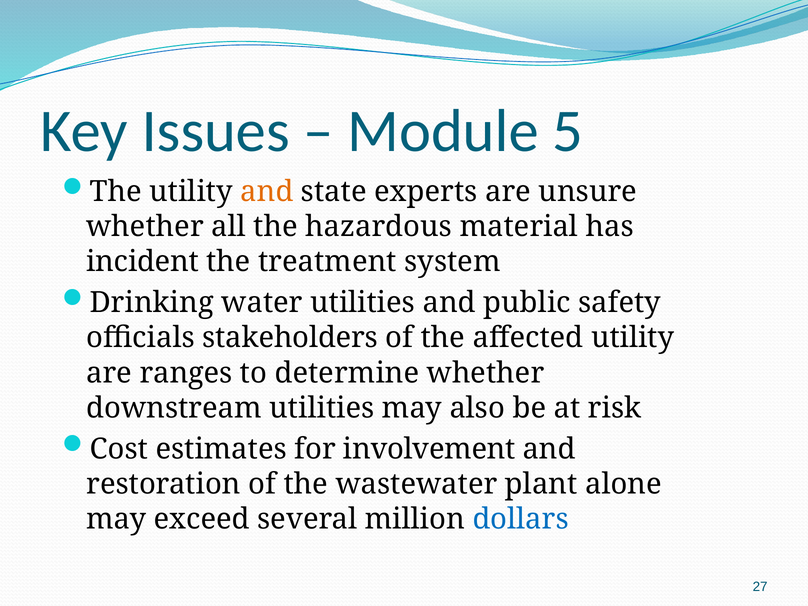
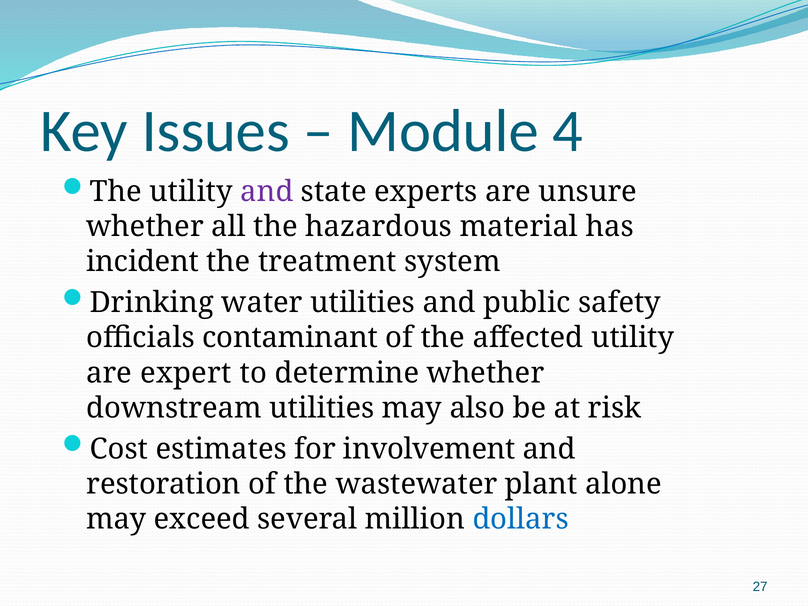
5: 5 -> 4 (568, 131)
and colour: orange -> purple (267, 192)
stakeholders: stakeholders -> contaminant (290, 338)
ranges: ranges -> expert (186, 373)
